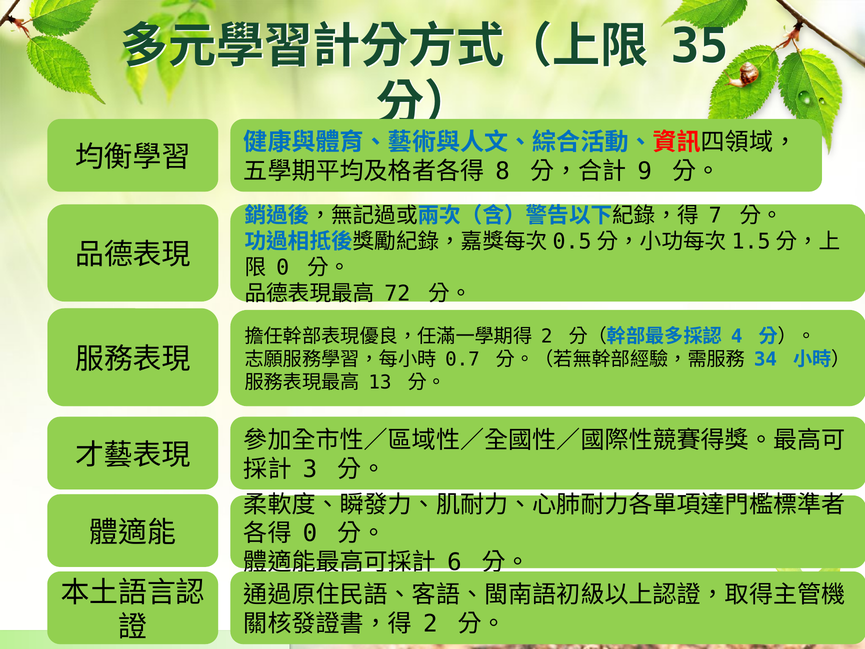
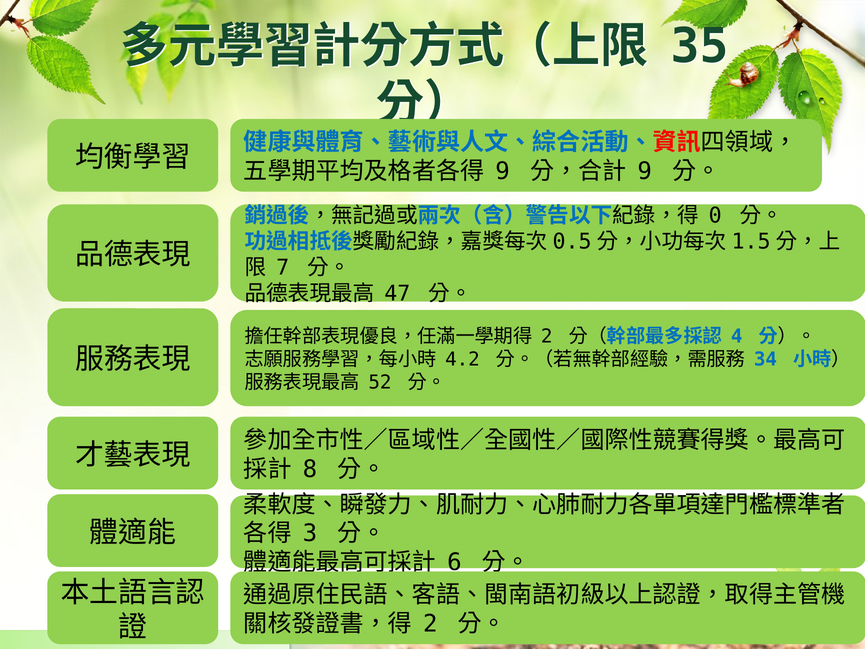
8: 8 -> 9 (503, 171)
7: 7 -> 0 (715, 215)
0: 0 -> 7 (283, 267)
72: 72 -> 47 (397, 293)
0.7: 0.7 -> 4.2 (462, 359)
13: 13 -> 52 (380, 382)
3: 3 -> 8 (310, 469)
0: 0 -> 3 (310, 533)
